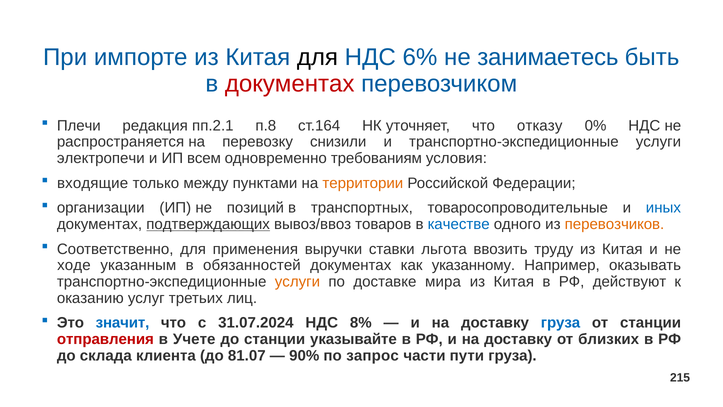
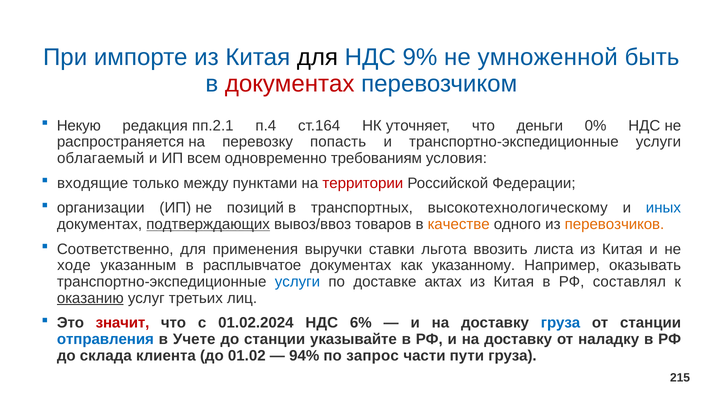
6%: 6% -> 9% (420, 57)
занимаетесь: занимаетесь -> умноженной (548, 57)
Плечи: Плечи -> Некую (79, 126)
п.8: п.8 -> п.4 (266, 126)
отказу: отказу -> деньги (540, 126)
снизили: снизили -> попасть (338, 142)
электропечи: электропечи -> облагаемый (101, 158)
территории colour: orange -> red (363, 183)
товаросопроводительные: товаросопроводительные -> высокотехнологическому (518, 208)
качестве colour: blue -> orange (459, 224)
труду: труду -> листа (554, 249)
обязанностей: обязанностей -> расплывчатое (252, 265)
услуги colour: orange -> blue (297, 282)
мира: мира -> актах (443, 282)
действуют: действуют -> составлял (629, 282)
оказанию underline: none -> present (90, 298)
значит colour: blue -> red (123, 323)
31.07.2024: 31.07.2024 -> 01.02.2024 (256, 323)
8%: 8% -> 6% (361, 323)
отправления colour: red -> blue (105, 339)
близких: близких -> наладку (609, 339)
81.07: 81.07 -> 01.02 (247, 355)
90%: 90% -> 94% (304, 355)
